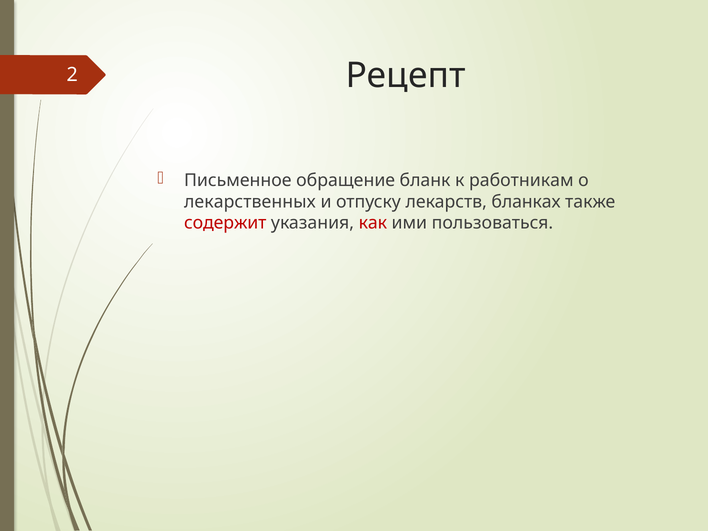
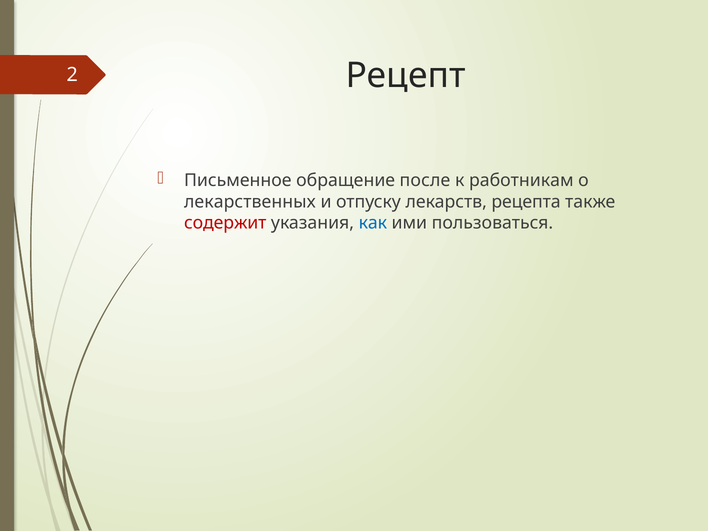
бланк: бланк -> после (425, 181)
бланках: бланках -> рецепта (526, 202)
как colour: red -> blue (373, 223)
